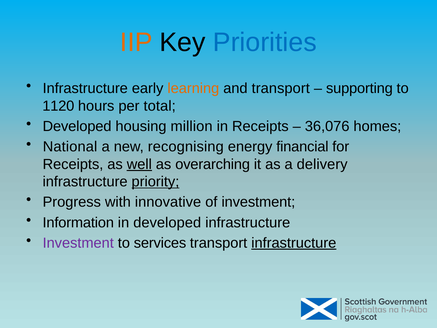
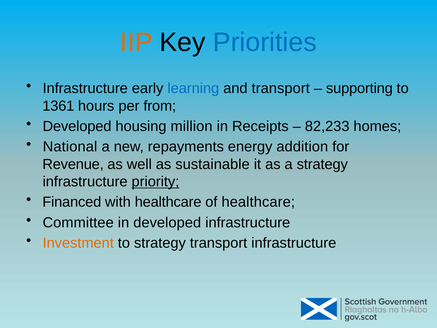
learning colour: orange -> blue (193, 88)
1120: 1120 -> 1361 (58, 106)
total: total -> from (160, 106)
36,076: 36,076 -> 82,233 (327, 126)
recognising: recognising -> repayments (186, 147)
financial: financial -> addition (302, 147)
Receipts: Receipts -> Revenue (73, 164)
well underline: present -> none (139, 164)
overarching: overarching -> sustainable (213, 164)
a delivery: delivery -> strategy (322, 164)
Progress: Progress -> Financed (72, 202)
with innovative: innovative -> healthcare (168, 202)
of investment: investment -> healthcare (258, 202)
Information: Information -> Committee (78, 222)
Investment colour: purple -> orange (78, 243)
to services: services -> strategy (160, 243)
infrastructure underline: present -> none (294, 243)
